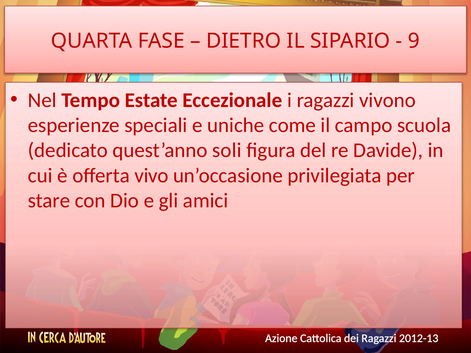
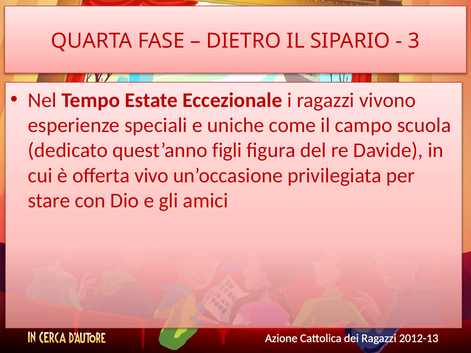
9: 9 -> 3 (414, 41)
soli: soli -> figli (227, 150)
